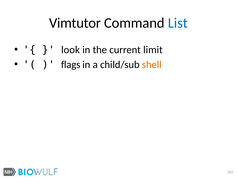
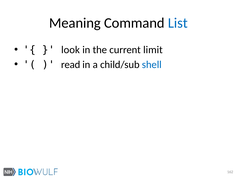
Vimtutor: Vimtutor -> Meaning (75, 23)
flags: flags -> read (71, 64)
shell colour: orange -> blue (152, 64)
